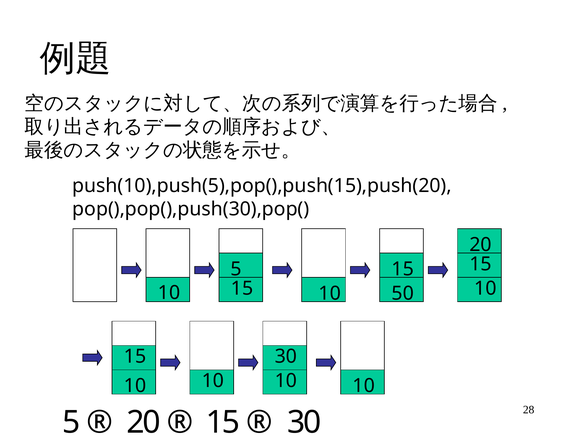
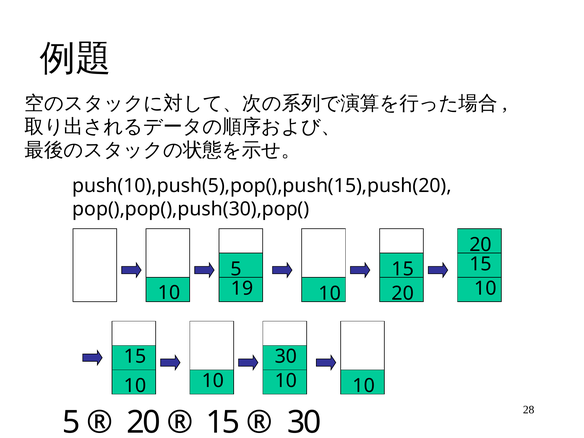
15: 15 -> 19 (242, 288)
10 50: 50 -> 20 (403, 293)
